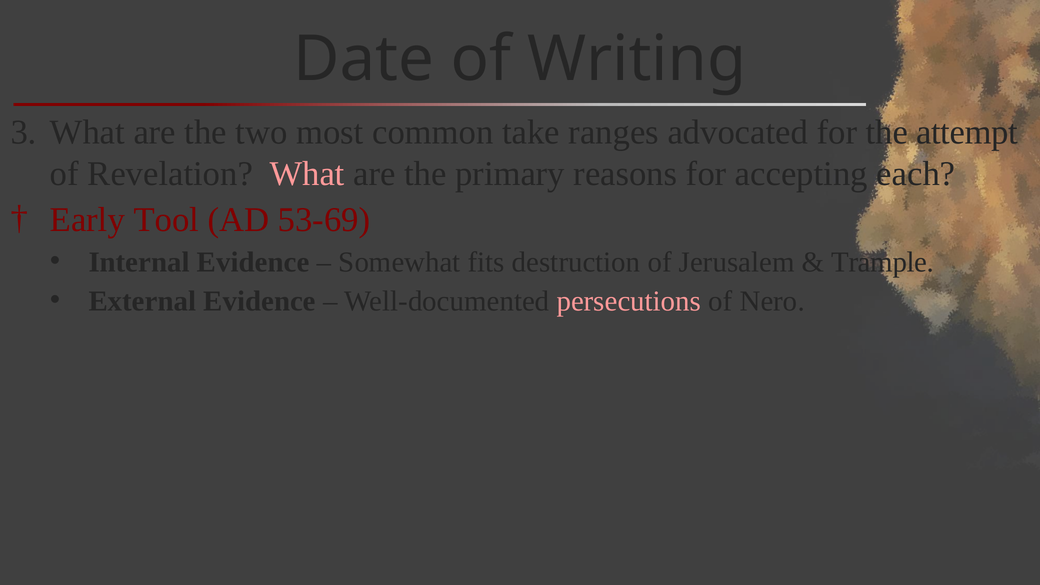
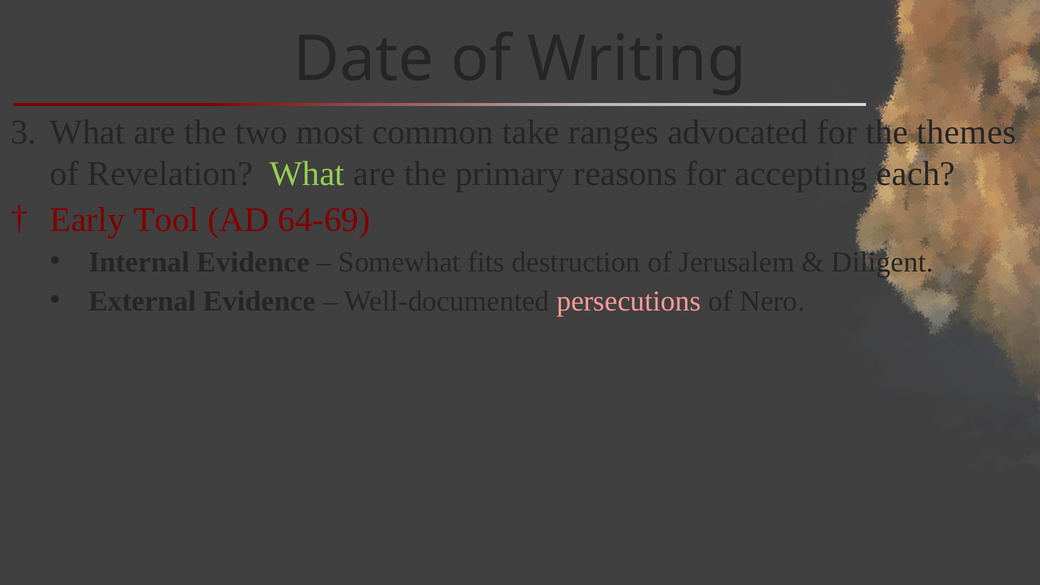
attempt: attempt -> themes (967, 132)
What colour: pink -> light green (307, 174)
53-69: 53-69 -> 64-69 (324, 220)
Trample: Trample -> Diligent (883, 262)
